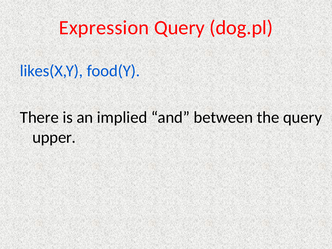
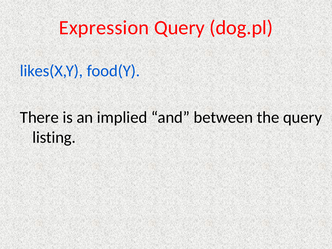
upper: upper -> listing (54, 137)
